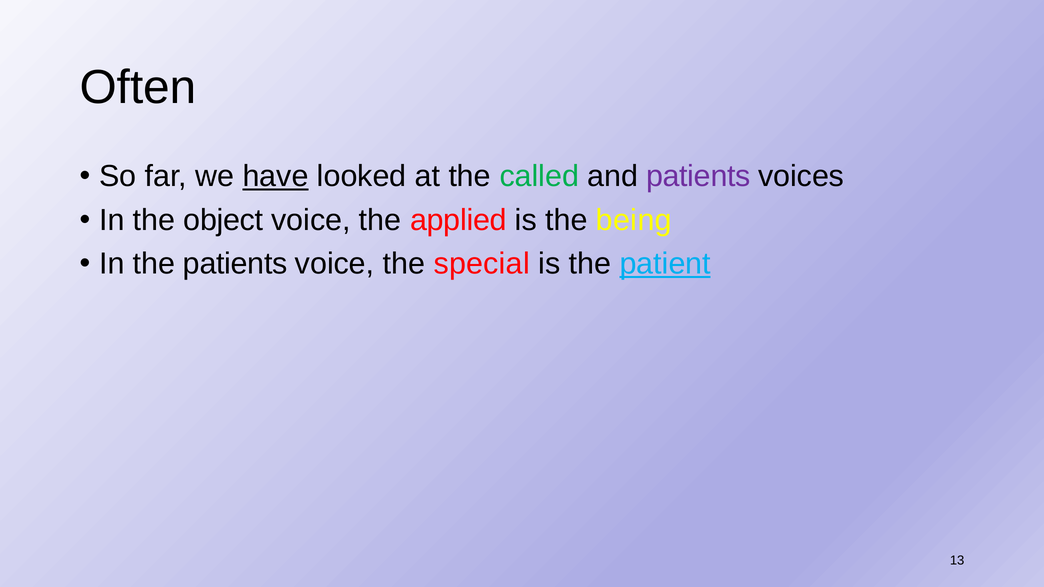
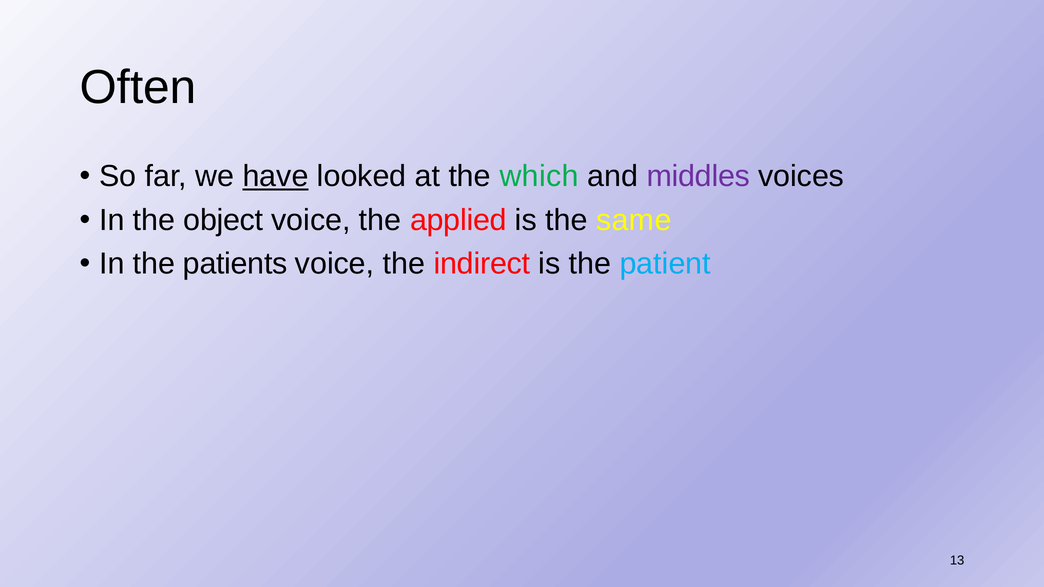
called: called -> which (539, 177)
and patients: patients -> middles (698, 177)
being: being -> same (634, 220)
special: special -> indirect (482, 264)
patient underline: present -> none (665, 264)
